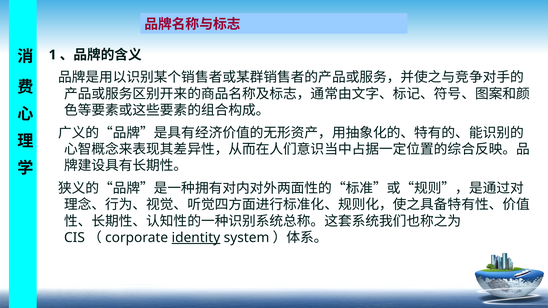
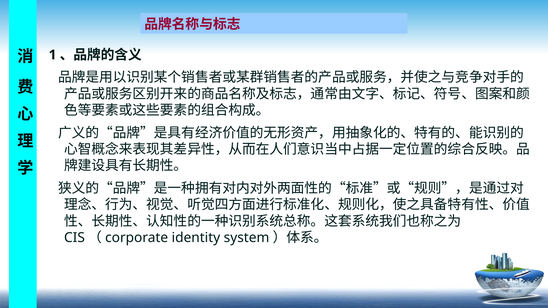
identity underline: present -> none (196, 238)
